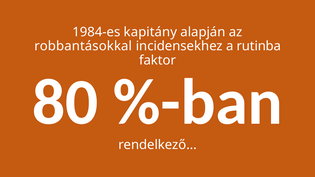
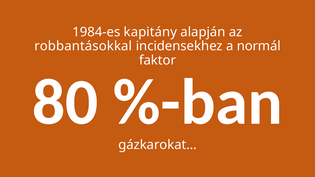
rutinba: rutinba -> normál (259, 46)
rendelkező…: rendelkező… -> gázkarokat… (157, 145)
